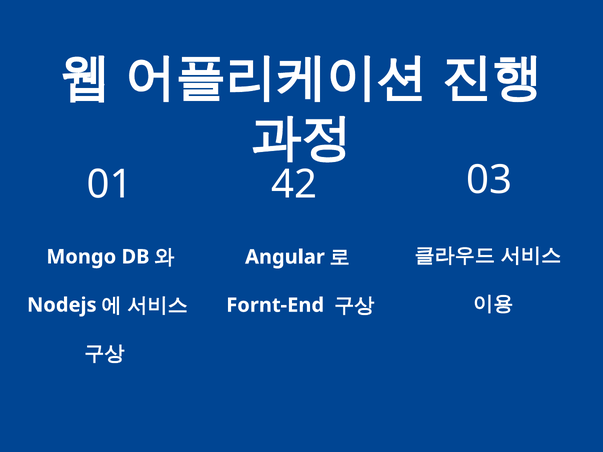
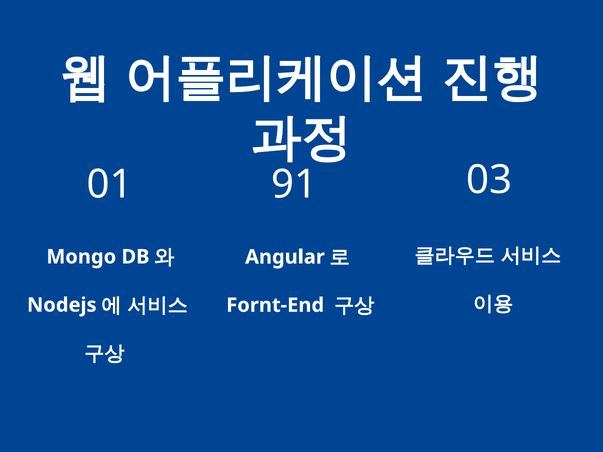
42: 42 -> 91 (294, 185)
